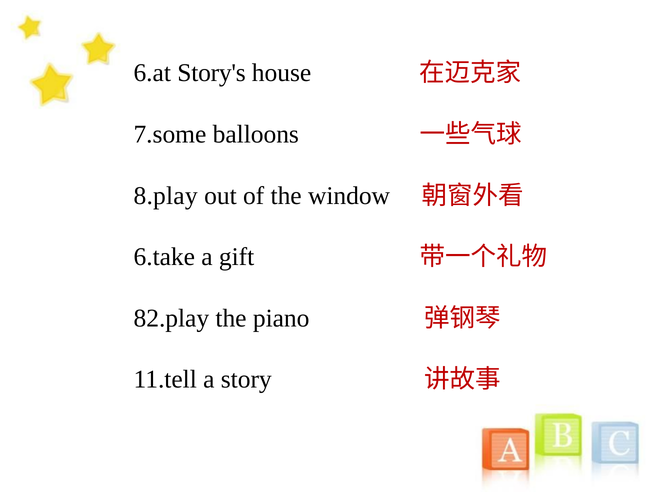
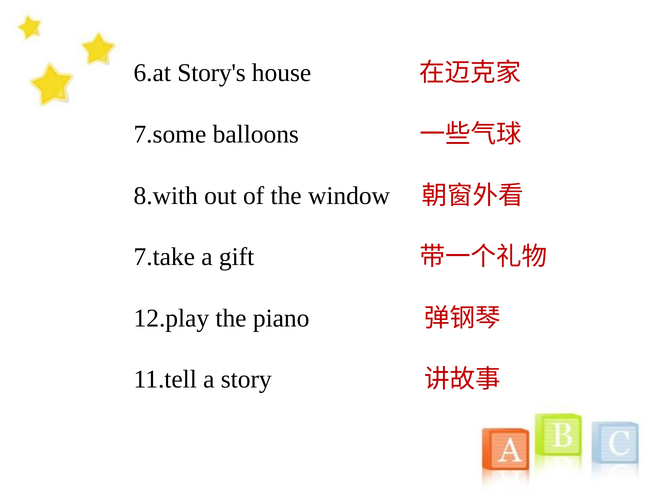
8.play: 8.play -> 8.with (166, 196)
6.take: 6.take -> 7.take (164, 257)
82.play: 82.play -> 12.play (171, 318)
